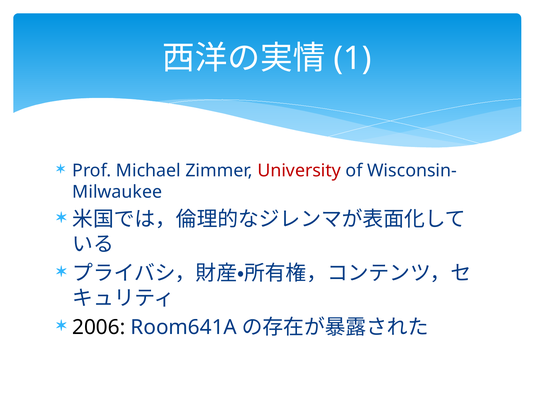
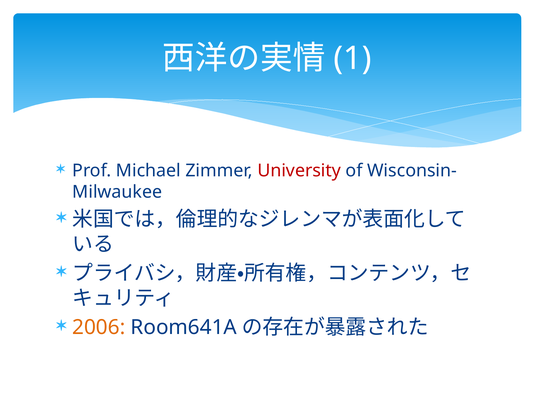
2006 colour: black -> orange (99, 328)
